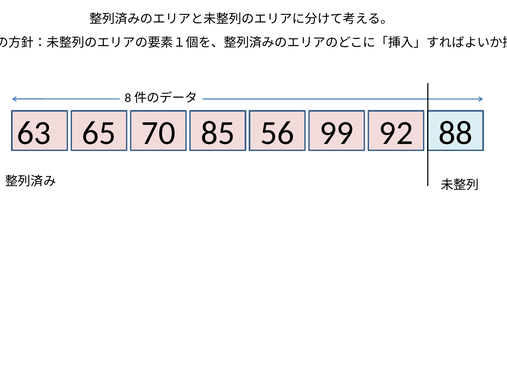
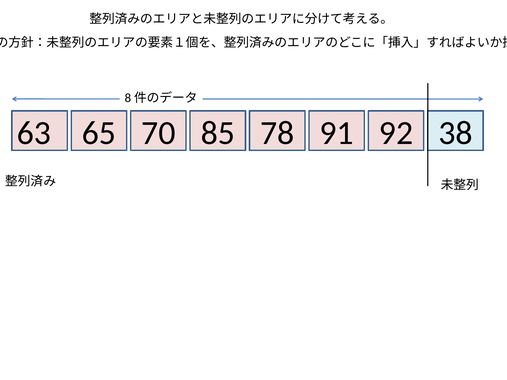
56: 56 -> 78 (277, 133)
99: 99 -> 91 (337, 133)
88: 88 -> 38 (455, 133)
